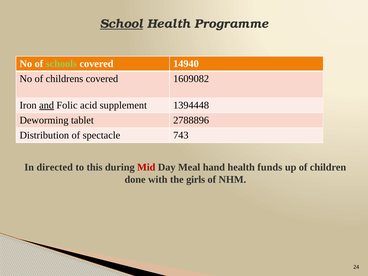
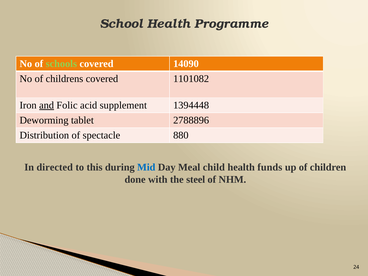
School underline: present -> none (121, 24)
14940: 14940 -> 14090 (186, 64)
1609082: 1609082 -> 1101082 (191, 79)
743: 743 -> 880 (181, 135)
Mid colour: red -> blue (146, 167)
hand: hand -> child (214, 167)
girls: girls -> steel (196, 180)
